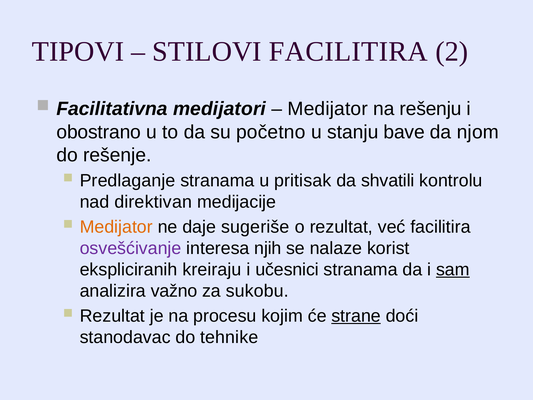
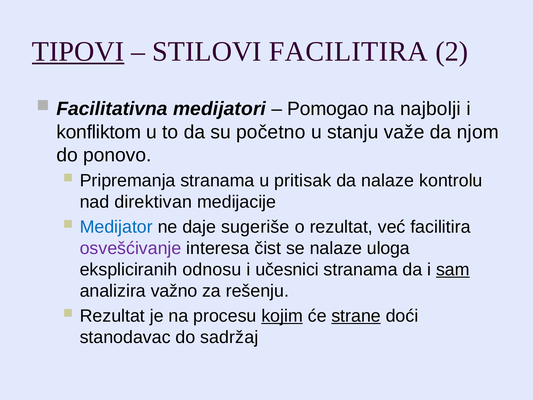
TIPOVI underline: none -> present (78, 51)
Medijator: Medijator -> Pomogao (328, 109)
rešenju: rešenju -> najbolji (430, 109)
obostrano: obostrano -> konfliktom (99, 132)
bave: bave -> važe (404, 132)
rešenje: rešenje -> ponovo (117, 155)
Predlaganje: Predlaganje -> Pripremanja (128, 181)
da shvatili: shvatili -> nalaze (388, 181)
Medijator colour: orange -> blue (116, 227)
njih: njih -> čist (268, 248)
korist: korist -> uloga (388, 248)
kreiraju: kreiraju -> odnosu (212, 269)
sukobu: sukobu -> rešenju (257, 291)
kojim underline: none -> present (282, 316)
tehnike: tehnike -> sadržaj (229, 337)
